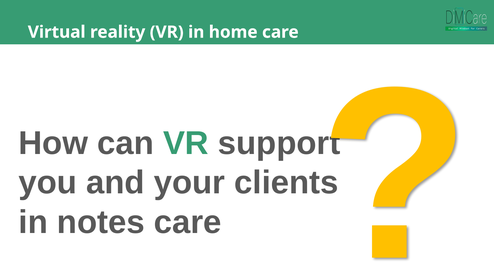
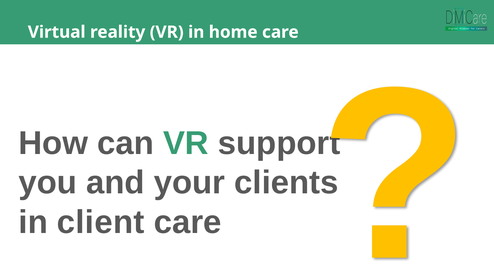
notes: notes -> client (101, 222)
